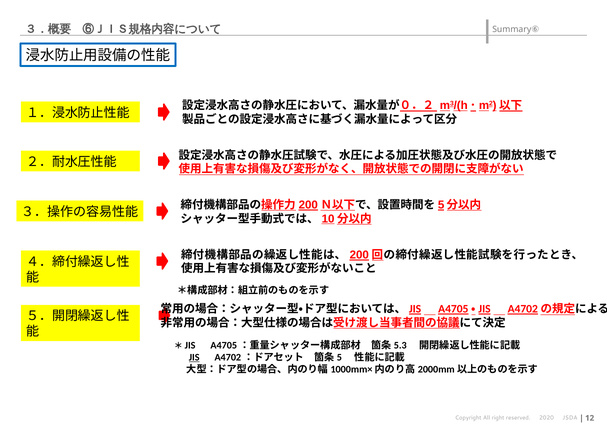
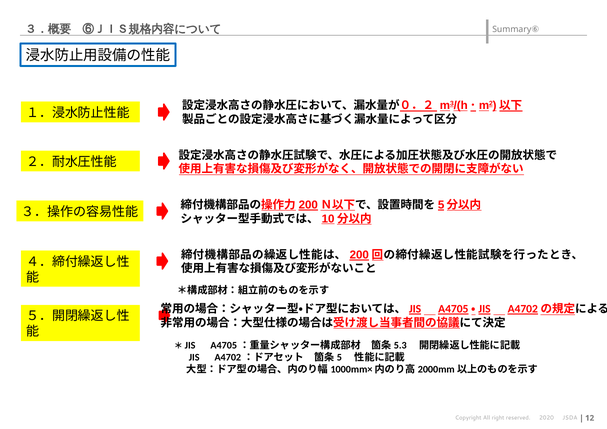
JIS underline: present -> none (194, 358)
